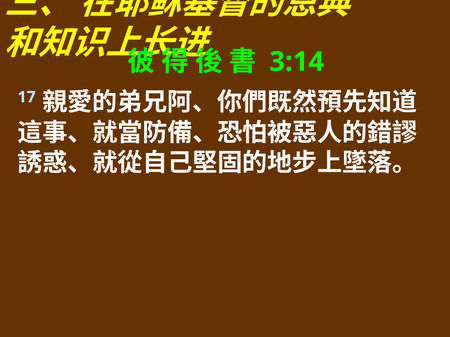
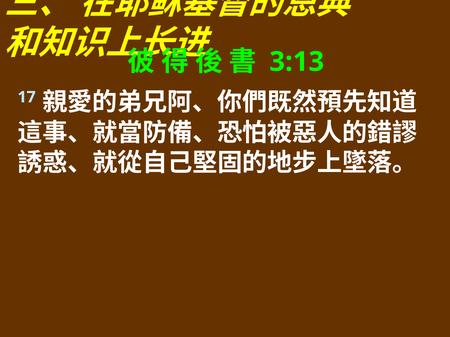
3:14: 3:14 -> 3:13 (297, 62)
